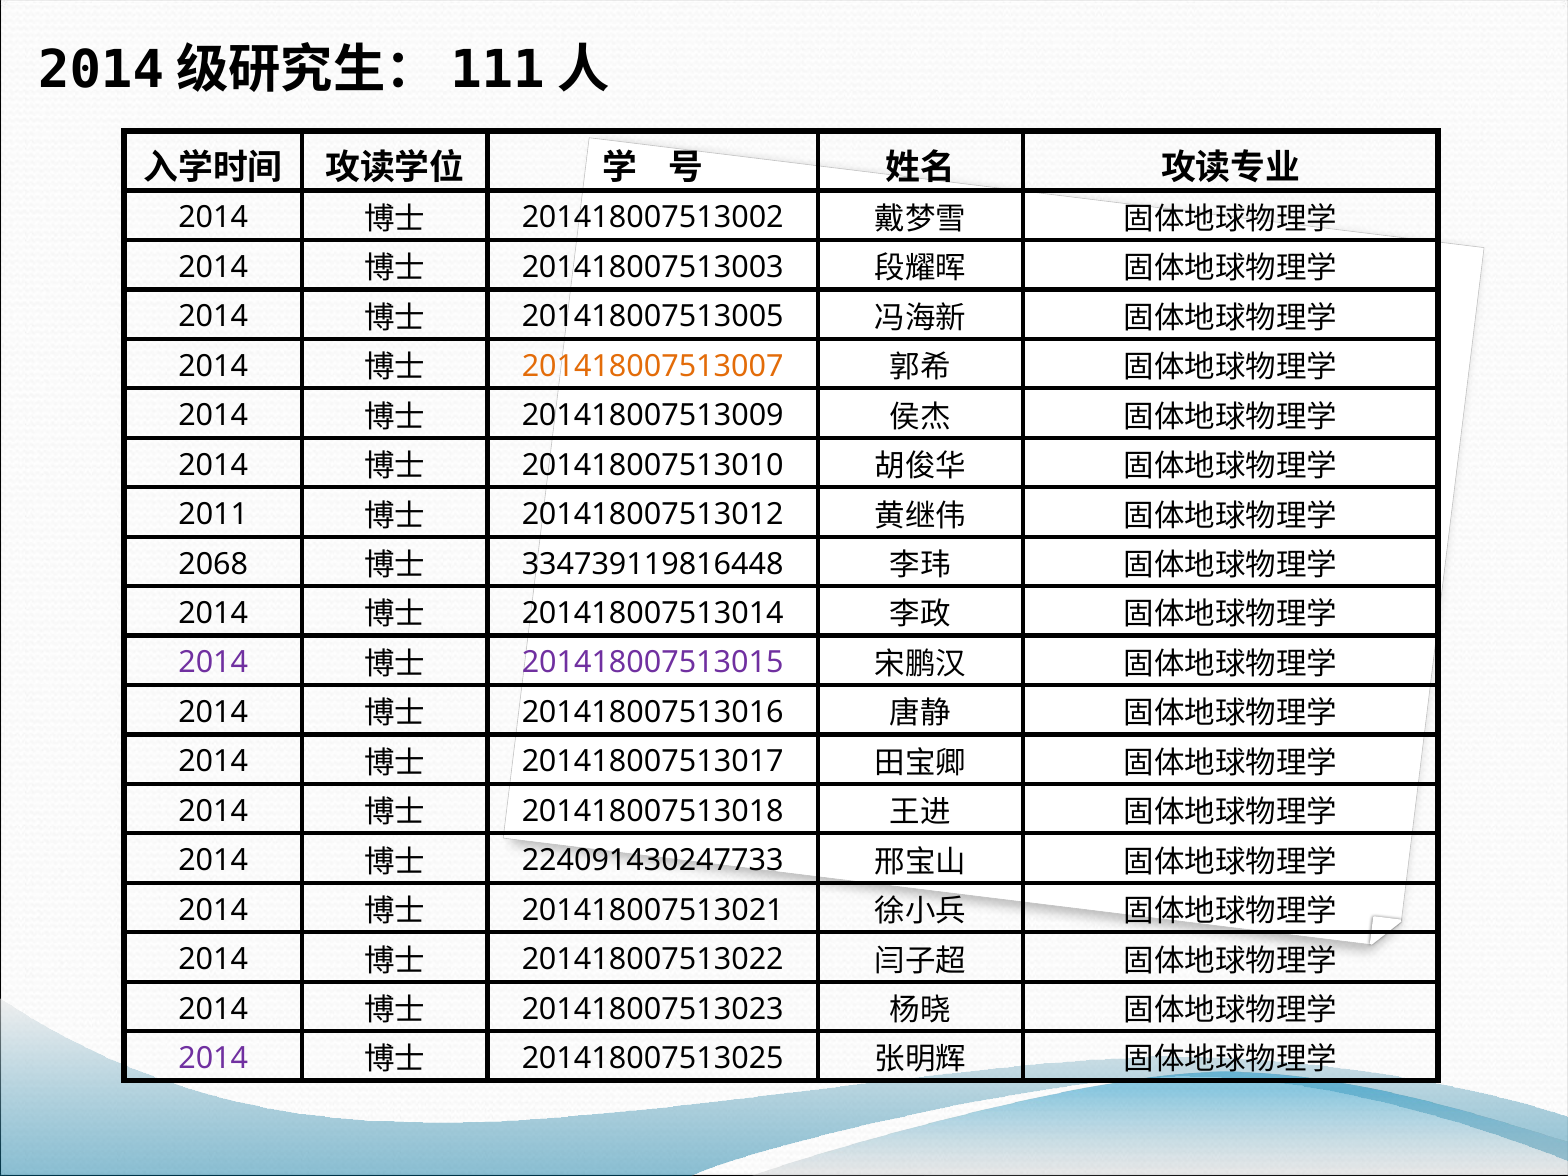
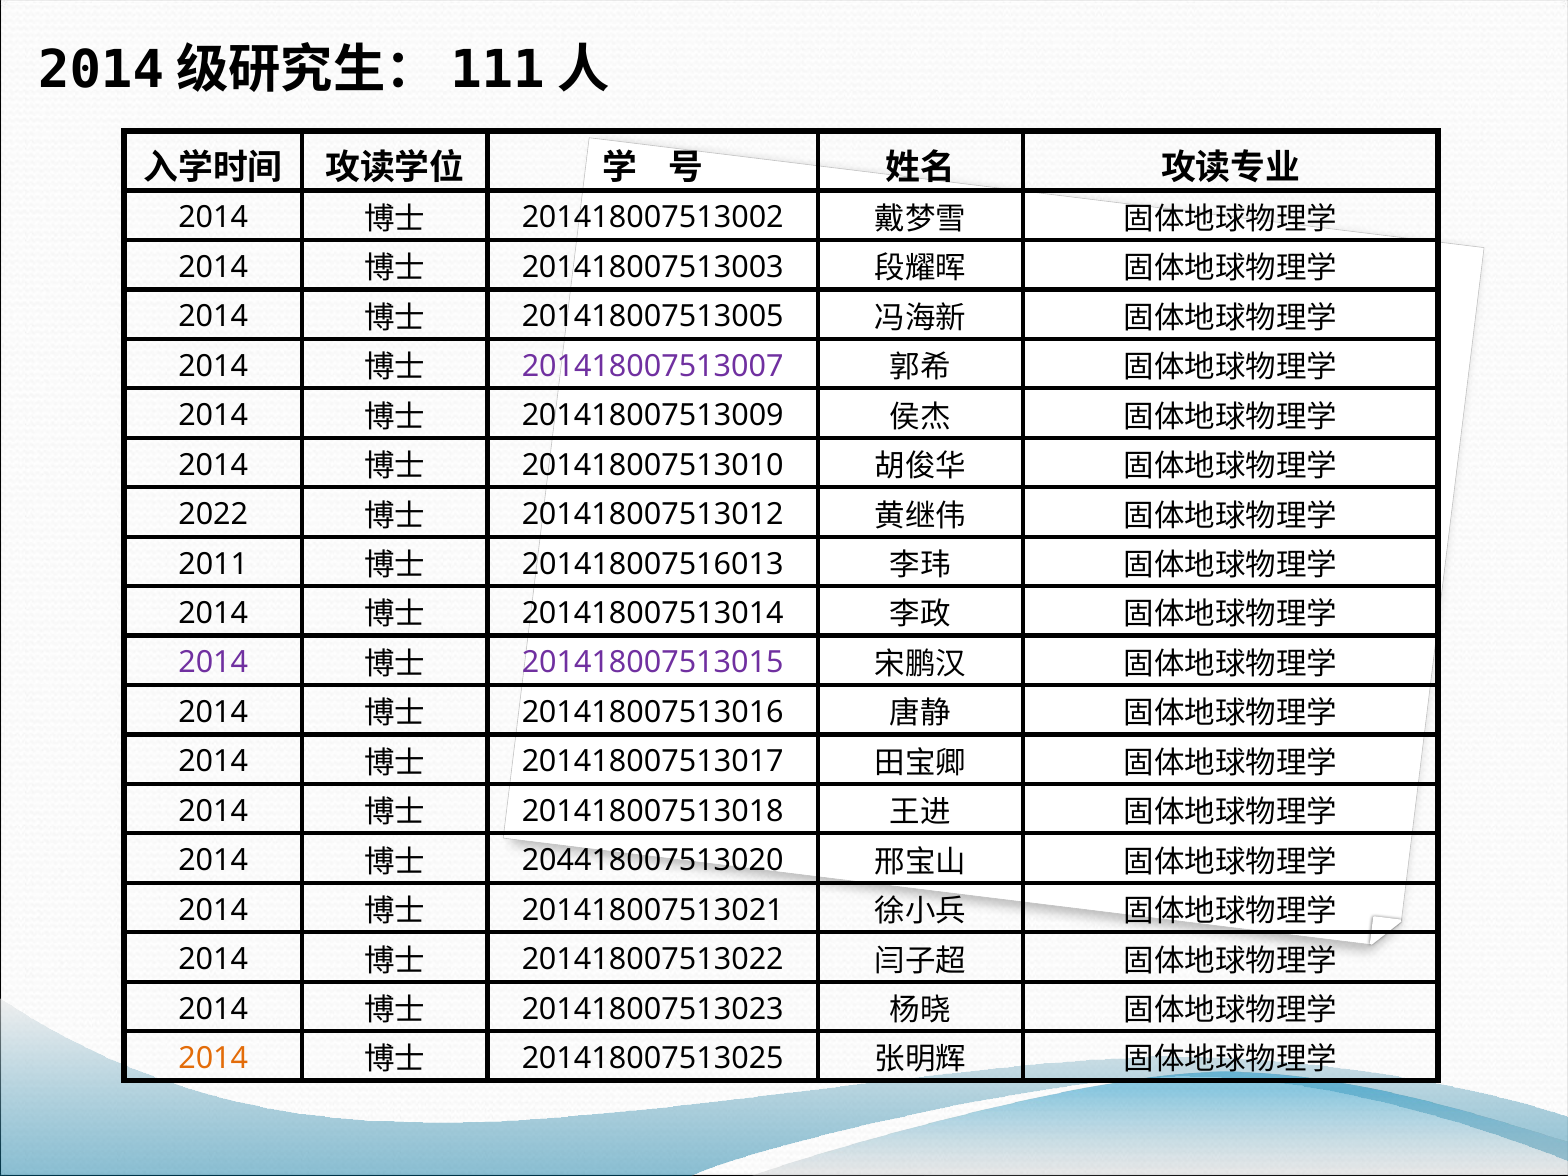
201418007513007 colour: orange -> purple (653, 366)
2011: 2011 -> 2022 (213, 515)
2068: 2068 -> 2011 (213, 564)
334739119816448: 334739119816448 -> 201418007516013 (653, 564)
224091430247733: 224091430247733 -> 204418007513020 (653, 861)
2014 colour: purple -> orange (213, 1058)
